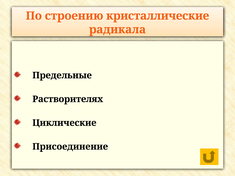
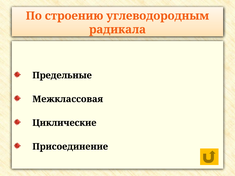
кристаллические: кристаллические -> углеводородным (158, 16)
Растворителях: Растворителях -> Межклассовая (68, 99)
